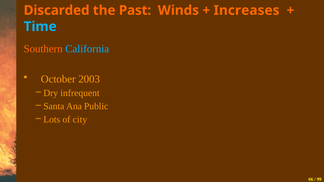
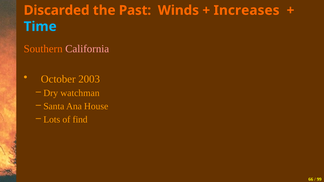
California colour: light blue -> pink (87, 49)
infrequent: infrequent -> watchman (80, 93)
Public: Public -> House (96, 106)
city: city -> find (80, 120)
